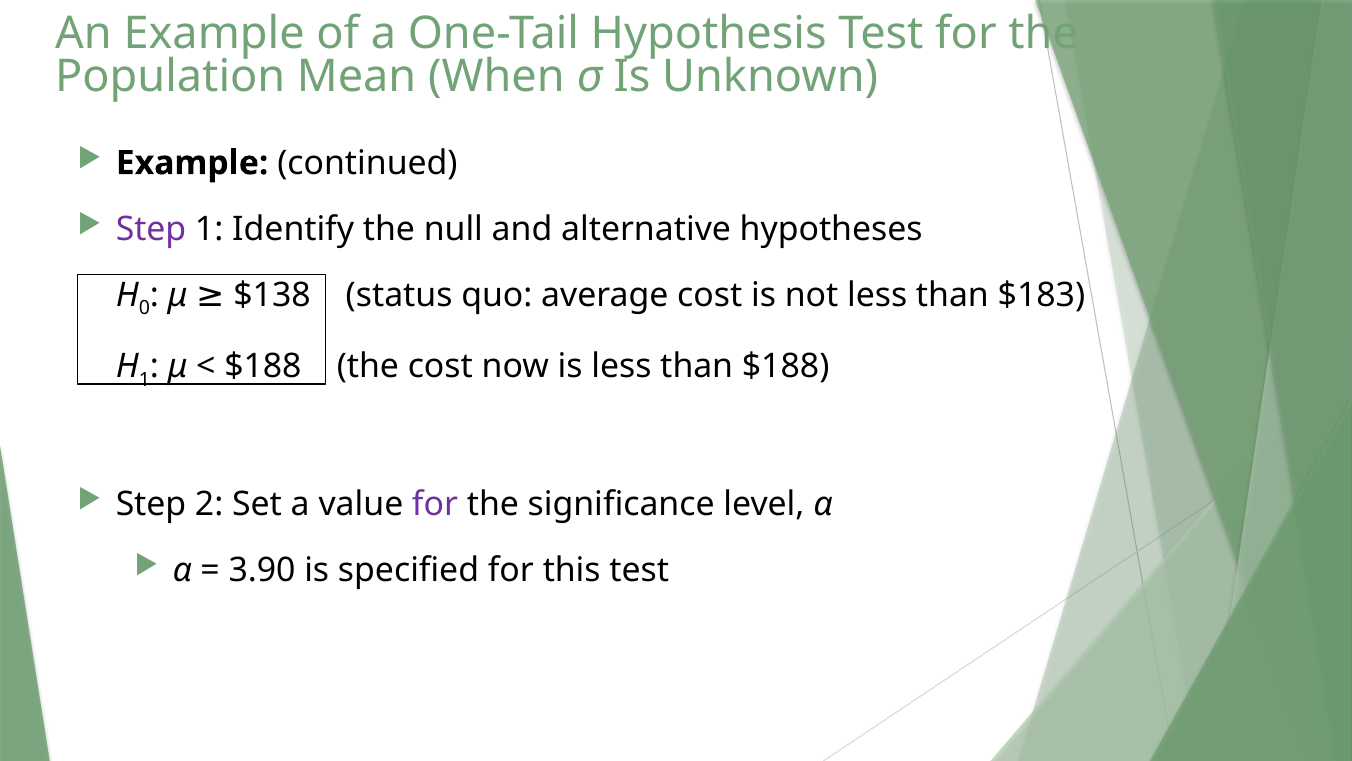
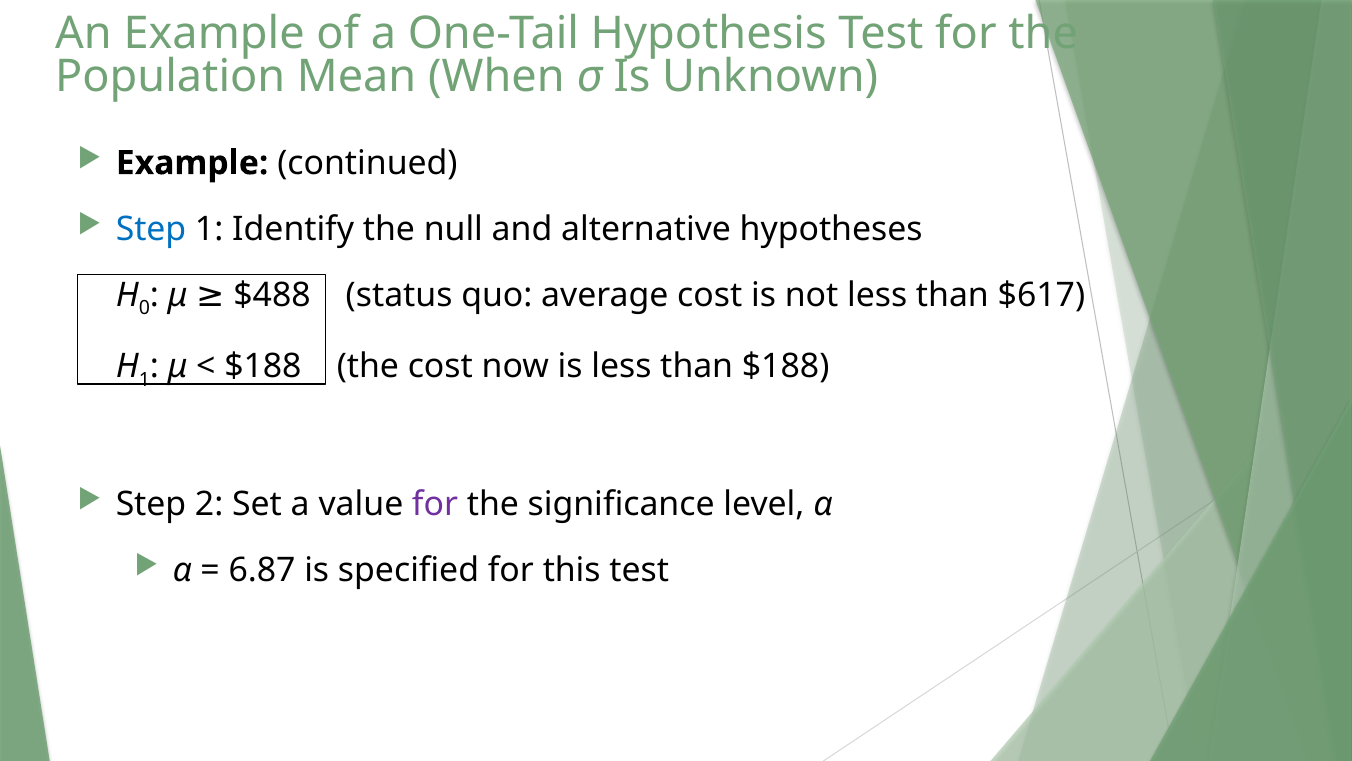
Step colour: purple -> blue (151, 229)
$138: $138 -> $488 (272, 295)
$183: $183 -> $617 (1041, 295)
3.90: 3.90 -> 6.87 (262, 570)
